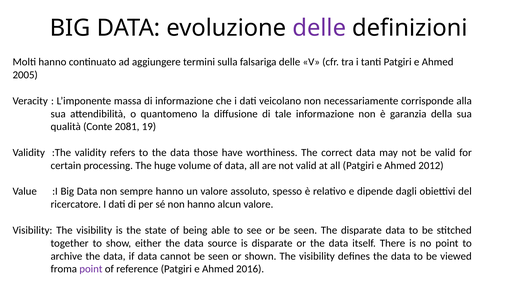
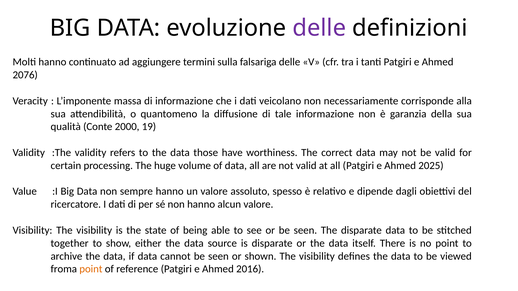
2005: 2005 -> 2076 (25, 75)
2081: 2081 -> 2000 (127, 127)
2012: 2012 -> 2025 (431, 166)
point colour: purple -> orange (91, 269)
